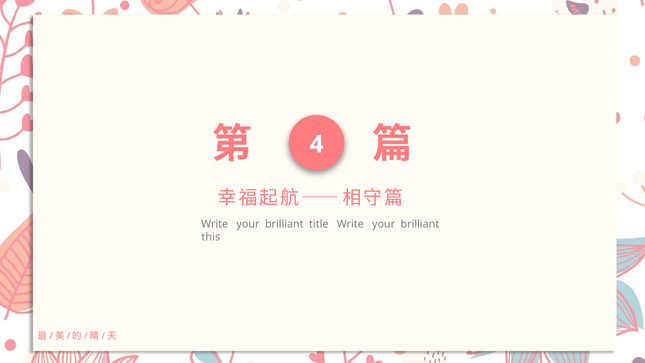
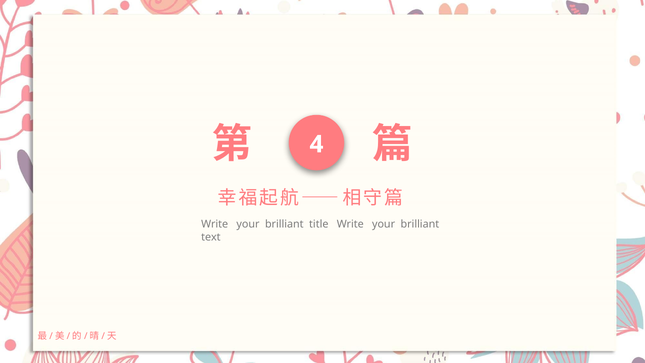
this: this -> text (211, 237)
